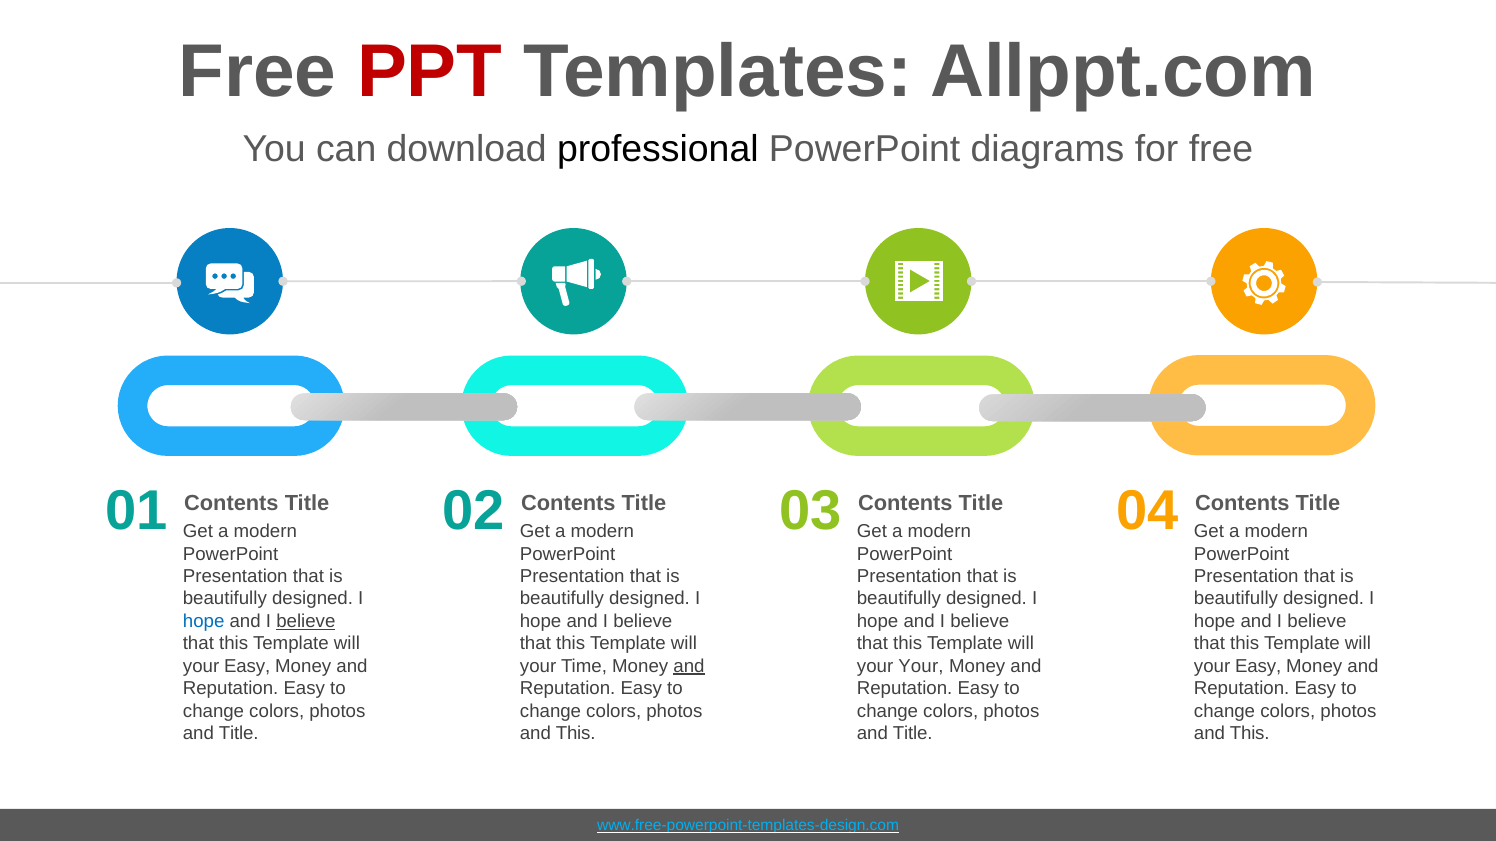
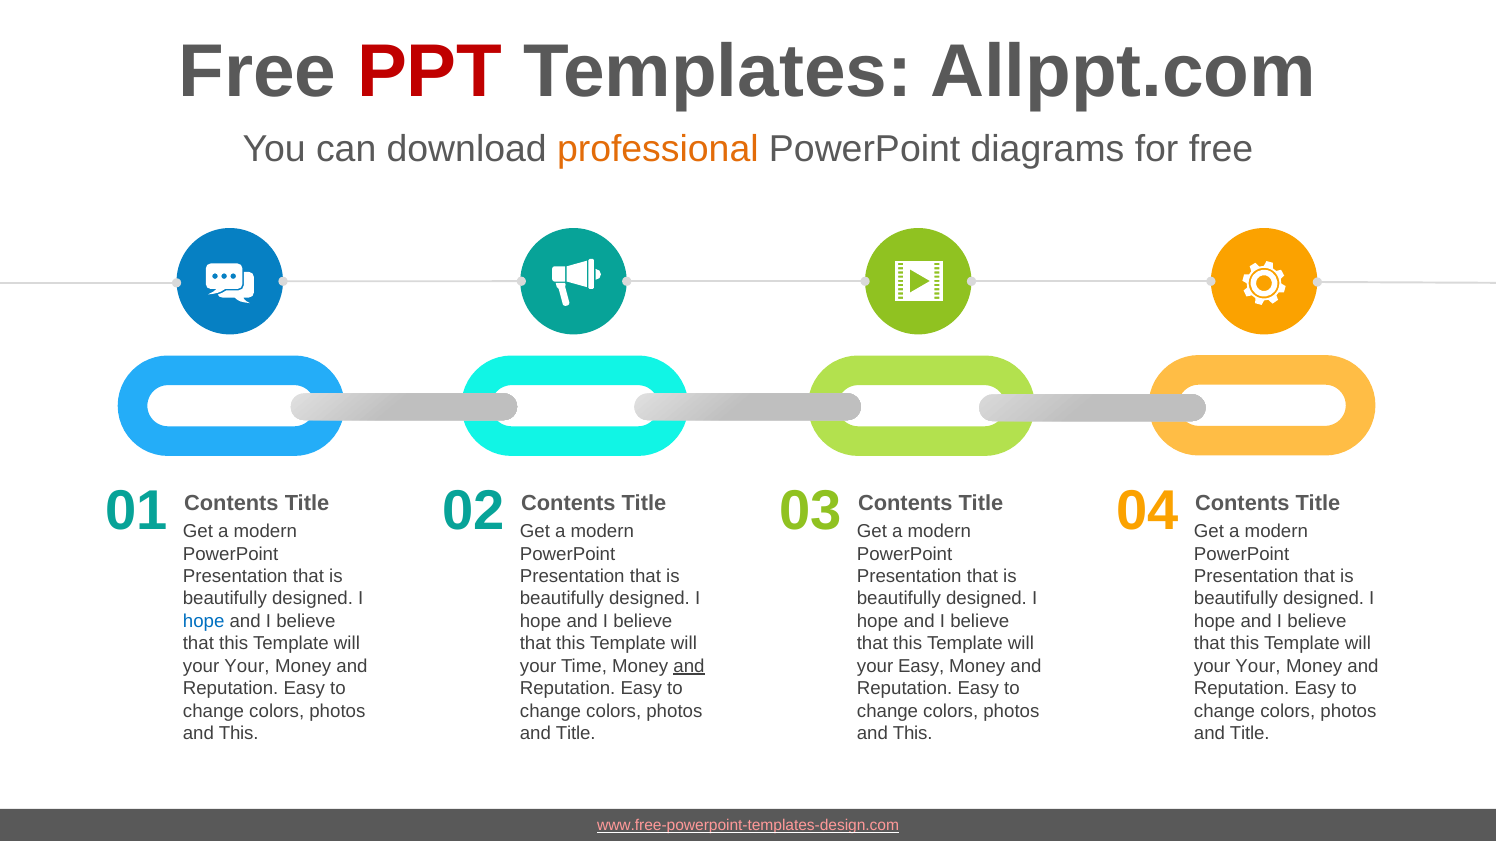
professional colour: black -> orange (658, 149)
believe underline: present -> none (306, 622)
Easy: Easy -> Your (247, 666)
your Your: Your -> Easy (921, 666)
Easy: Easy -> Your (1258, 666)
Title: Title -> This (239, 734)
This: This -> Title (576, 734)
Title: Title -> This (913, 734)
This: This -> Title (1250, 734)
www.free-powerpoint-templates-design.com colour: light blue -> pink (748, 826)
